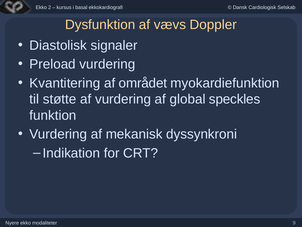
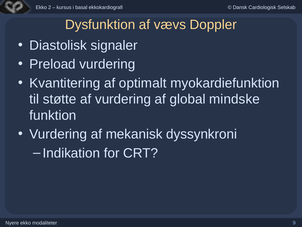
området: området -> optimalt (143, 83)
speckles: speckles -> mindske (235, 99)
